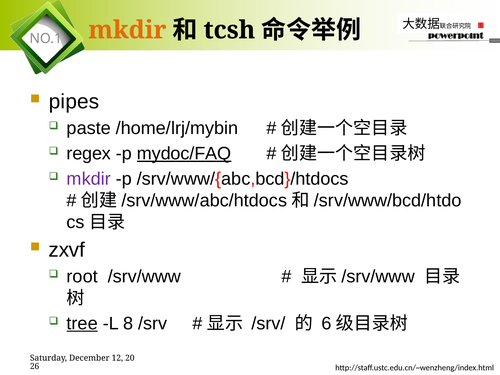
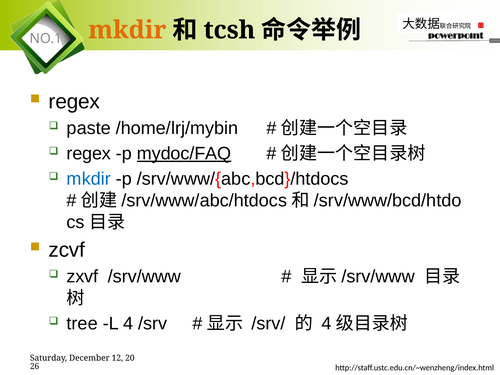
pipes: pipes -> regex (74, 102)
mkdir colour: purple -> blue (89, 179)
zxvf: zxvf -> zcvf (67, 250)
root: root -> zxvf (82, 277)
tree underline: present -> none (82, 323)
L 8: 8 -> 4 (128, 323)
6: 6 -> 4 (326, 323)
